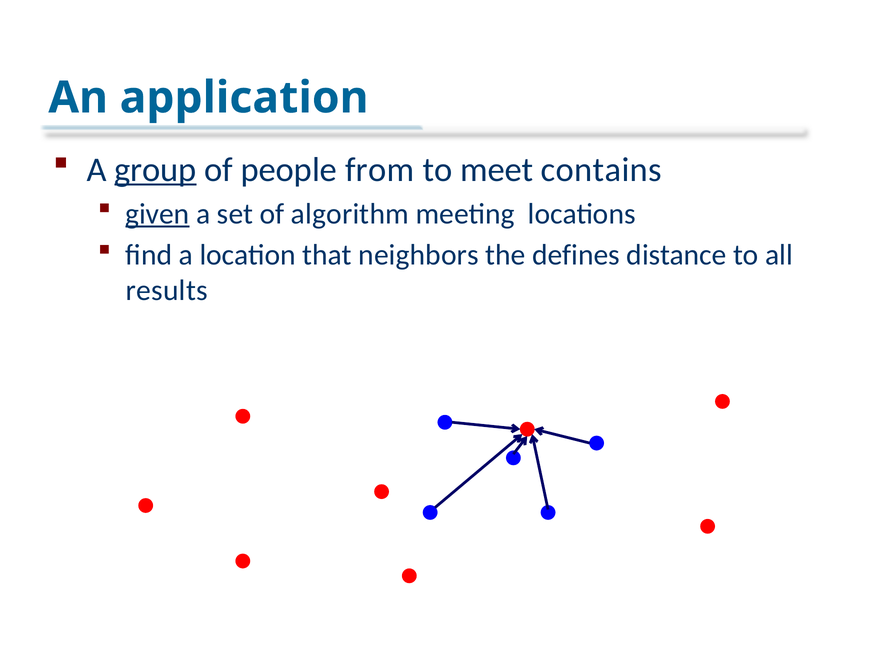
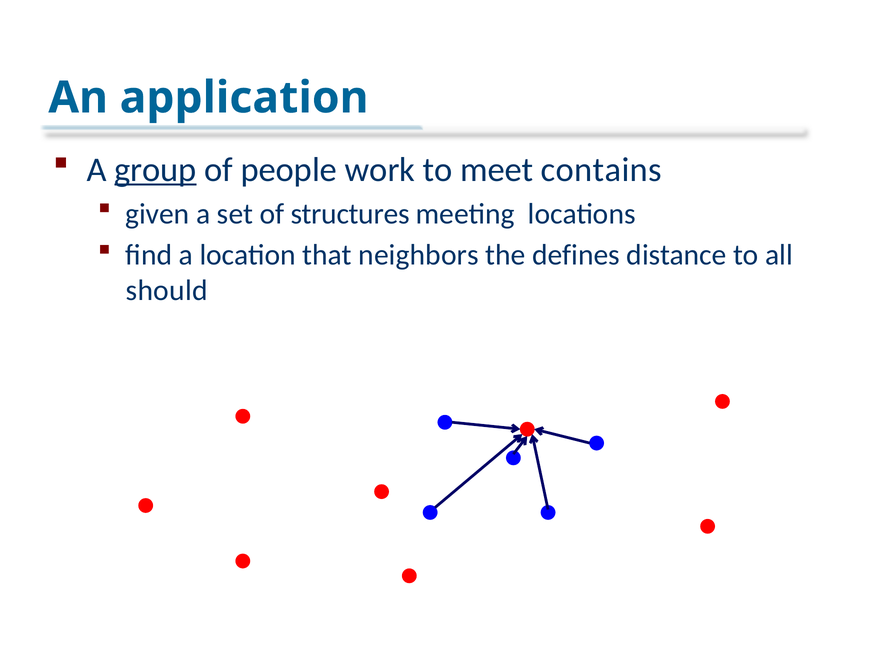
from: from -> work (380, 170)
given underline: present -> none (157, 214)
algorithm: algorithm -> structures (350, 214)
results: results -> should (167, 291)
